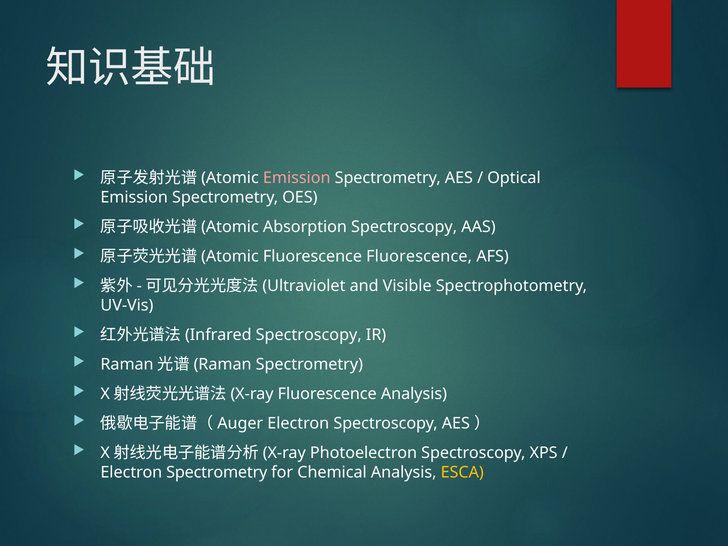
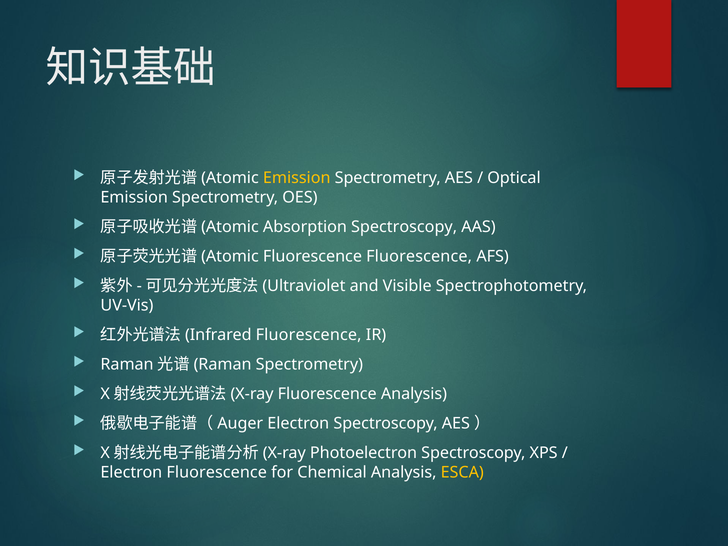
Emission colour: pink -> yellow (297, 178)
Spectroscopy: Spectroscopy -> Fluorescence (309, 335)
Electron Spectrometry: Spectrometry -> Fluorescence (217, 472)
